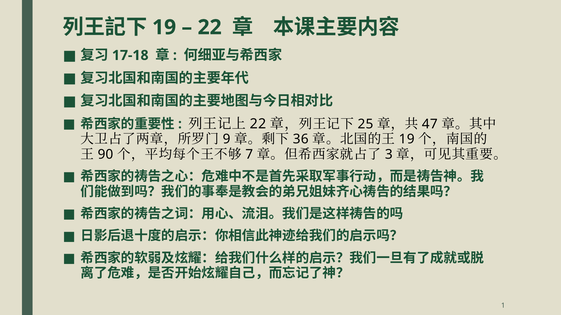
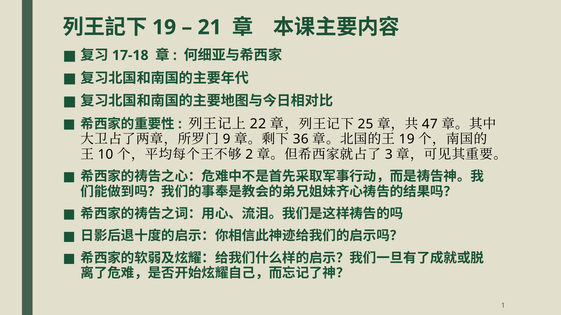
22: 22 -> 21 (210, 27)
90: 90 -> 10 (105, 155)
7: 7 -> 2 (249, 155)
